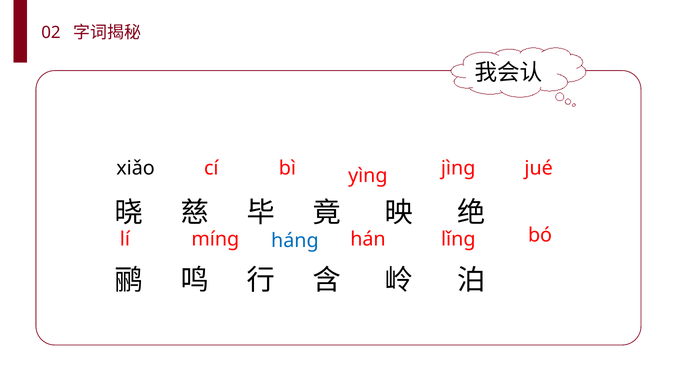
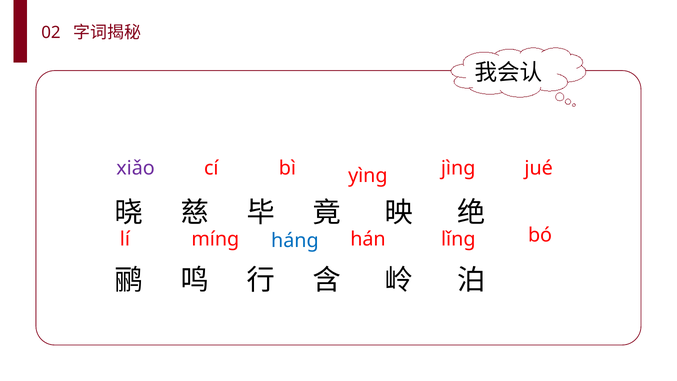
xiǎo colour: black -> purple (136, 168)
